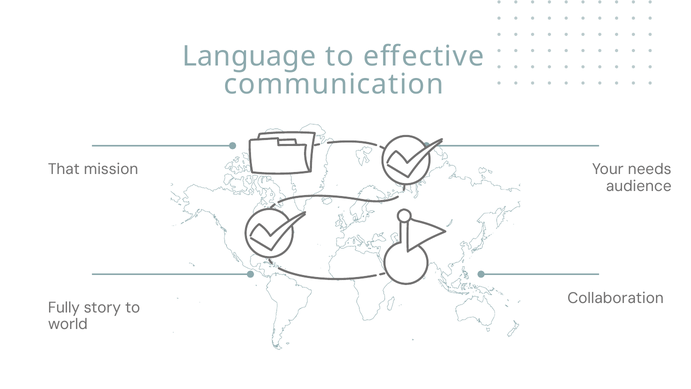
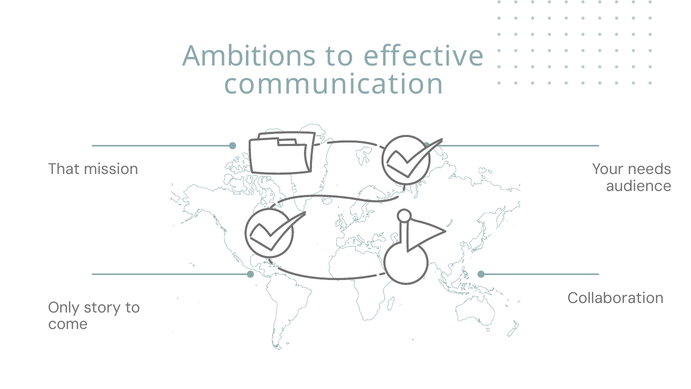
Language: Language -> Ambitions (249, 56)
Fully: Fully -> Only (64, 307)
world: world -> come (68, 324)
